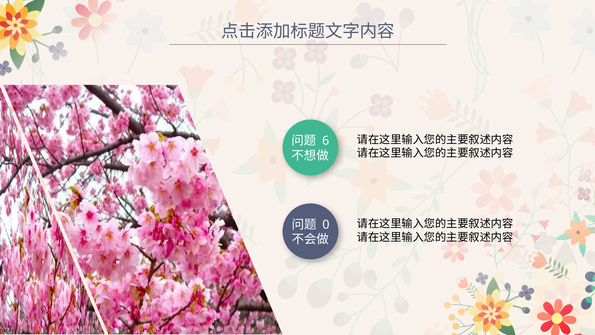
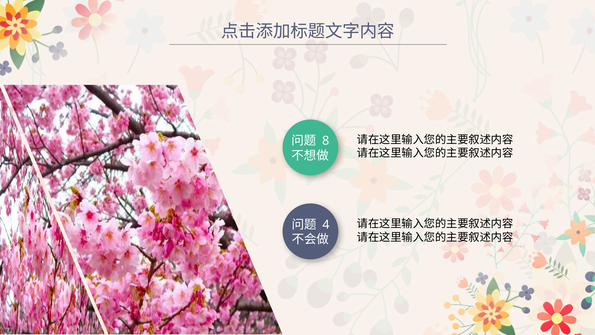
6: 6 -> 8 (326, 141)
0: 0 -> 4 (326, 224)
